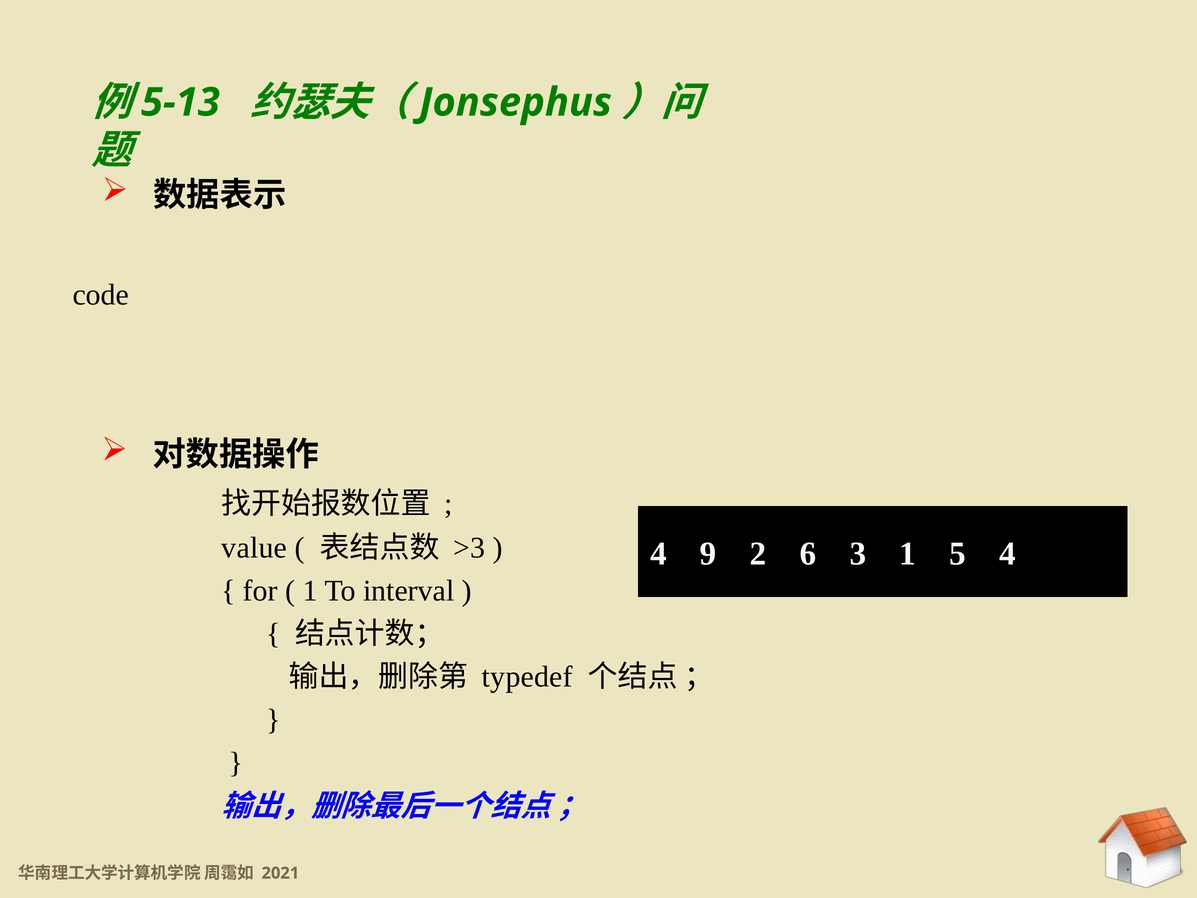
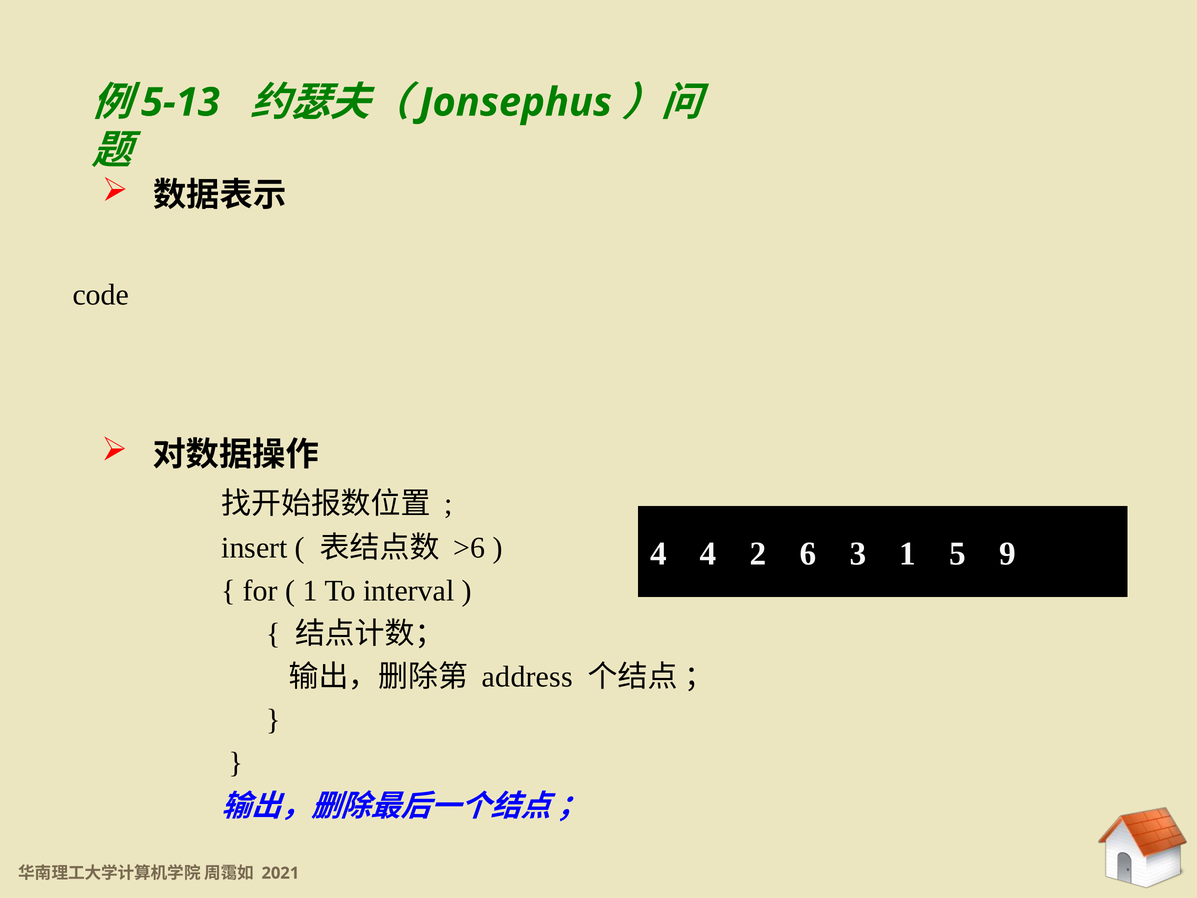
value: value -> insert (254, 548)
>3: >3 -> >6 (469, 548)
4 9: 9 -> 4 (708, 554)
5 4: 4 -> 9 (1007, 554)
typedef: typedef -> address (527, 677)
